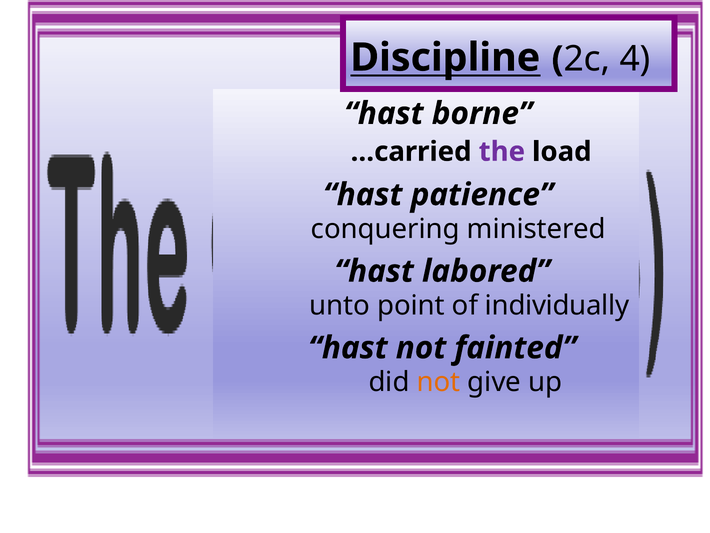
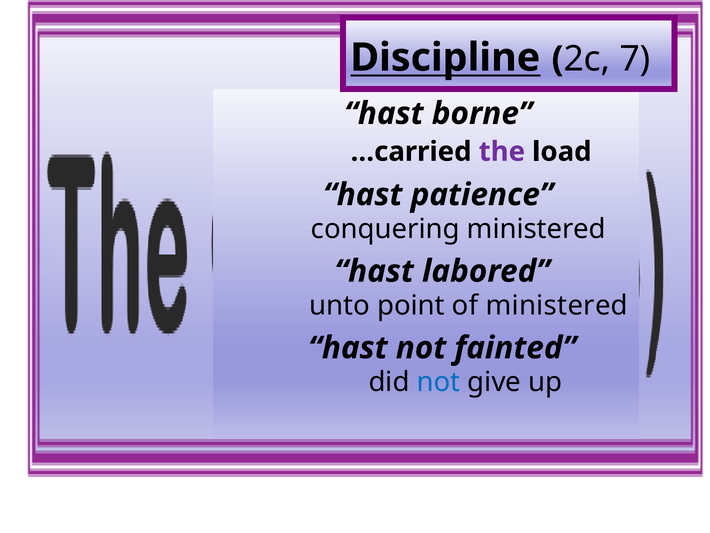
4: 4 -> 7 (635, 59)
of individually: individually -> ministered (557, 305)
not colour: orange -> blue (438, 382)
